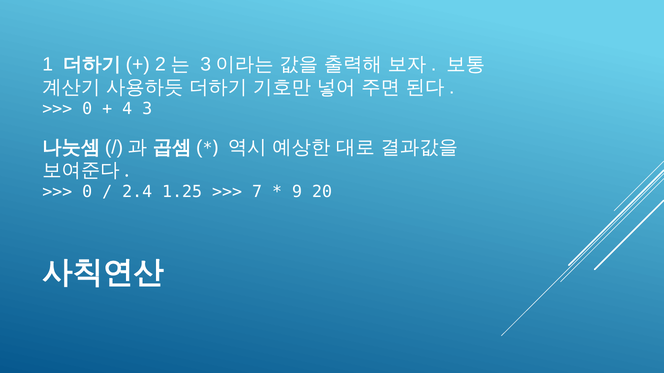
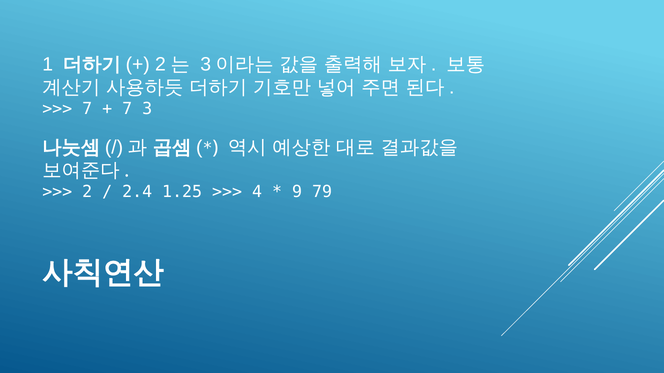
0: 0 -> 7 (87, 109)
4: 4 -> 7 (127, 109)
0: 0 -> 2 (87, 192)
7: 7 -> 4 (257, 192)
20: 20 -> 79 (322, 192)
